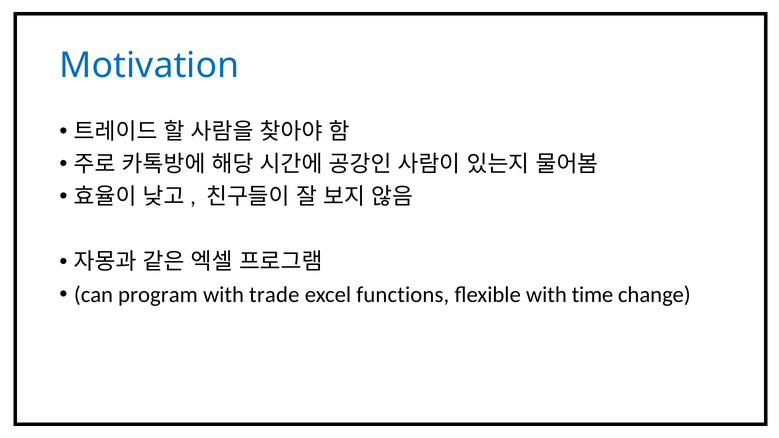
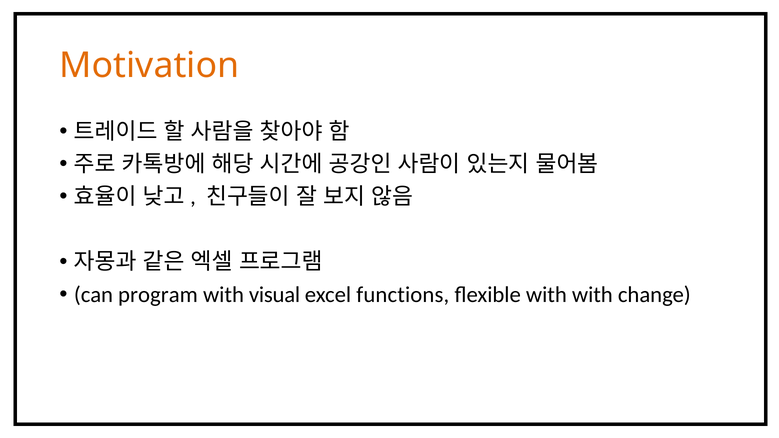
Motivation colour: blue -> orange (149, 65)
trade: trade -> visual (275, 295)
with time: time -> with (592, 295)
